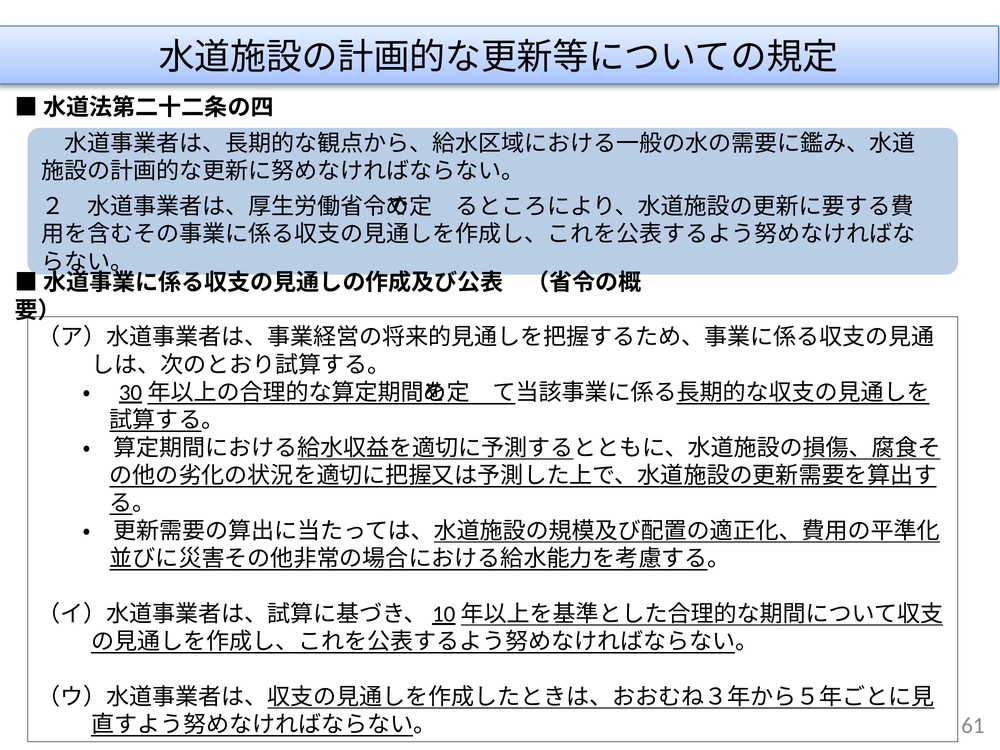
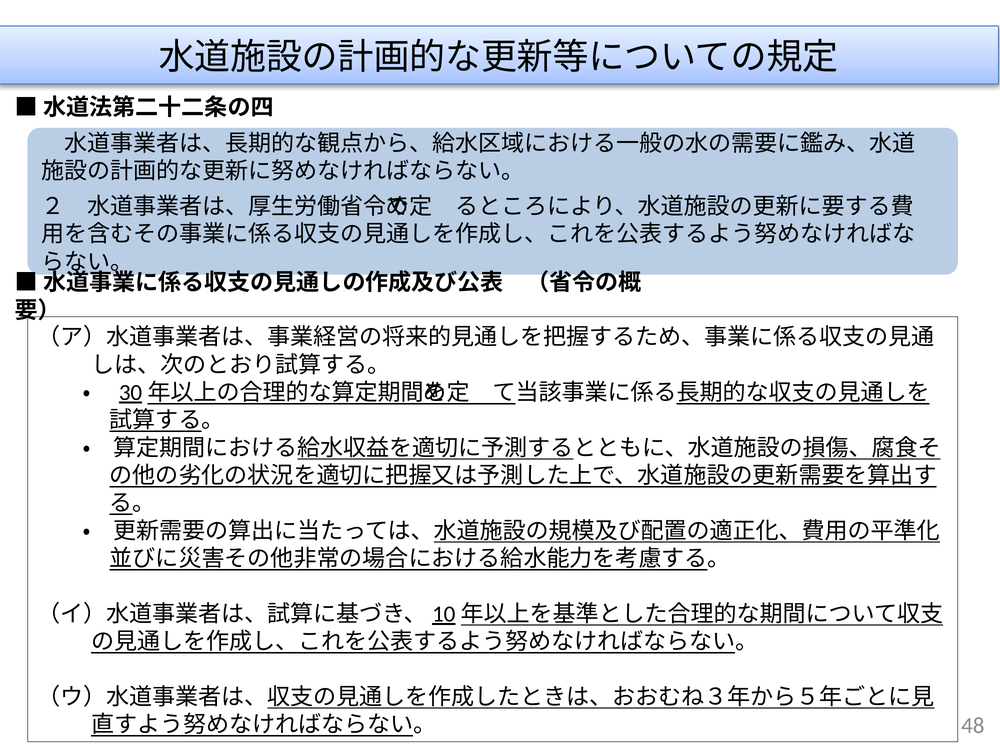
61: 61 -> 48 (973, 725)
